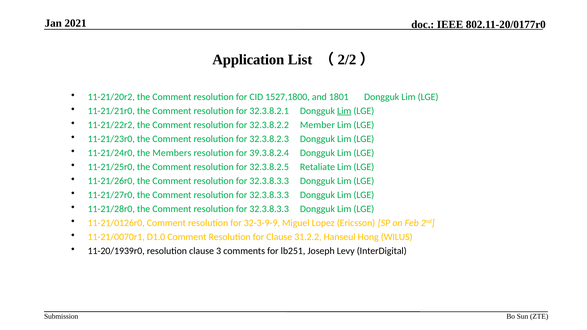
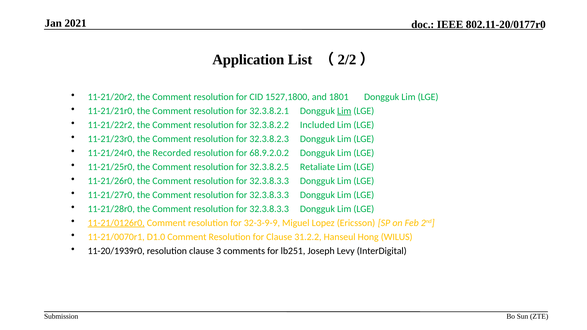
Member: Member -> Included (317, 125)
Members: Members -> Recorded (172, 153)
39.3.8.2.4: 39.3.8.2.4 -> 68.9.2.0.2 (269, 153)
11-21/0126r0 underline: none -> present (116, 223)
